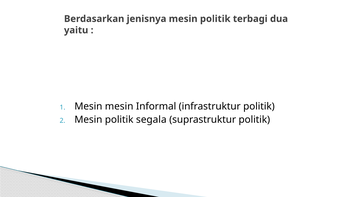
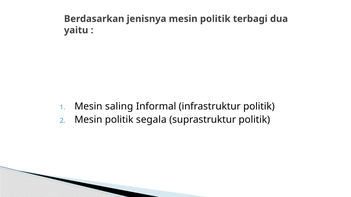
Mesin mesin: mesin -> saling (119, 107)
